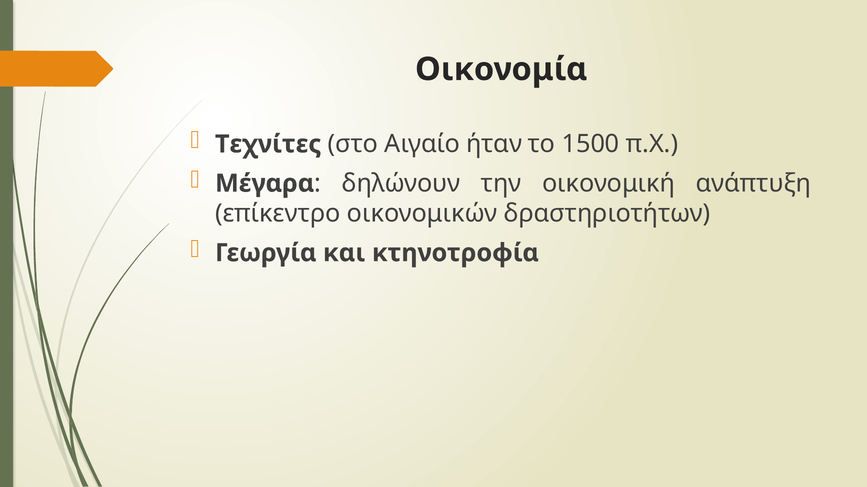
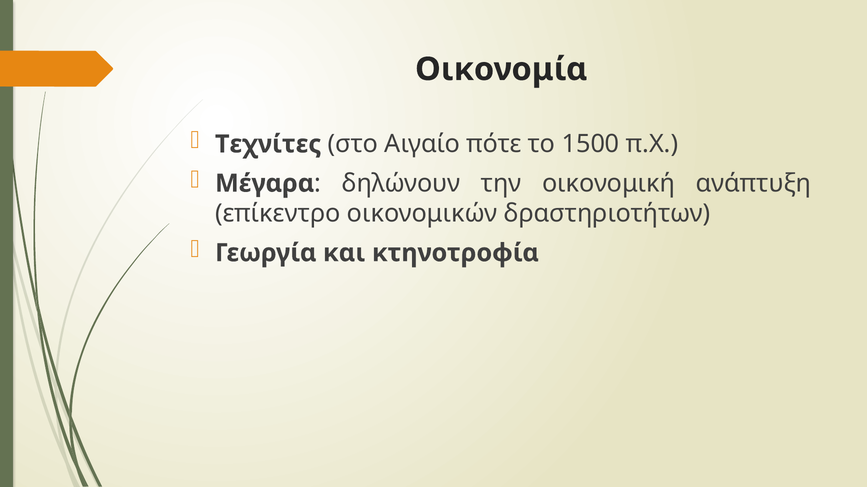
ήταν: ήταν -> πότε (494, 144)
